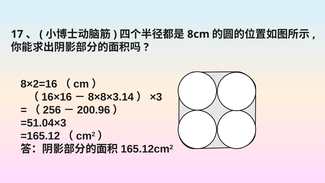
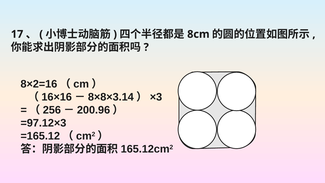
=51.04×3: =51.04×3 -> =97.12×3 (43, 123)
